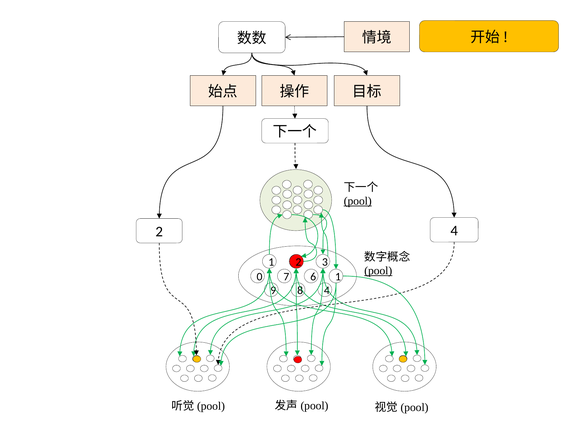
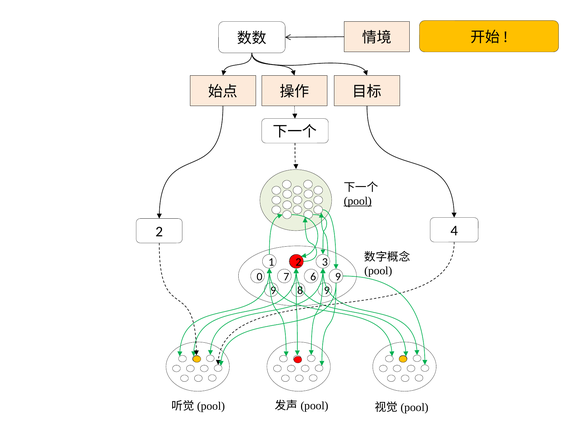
pool underline: present -> none (378, 271)
0 1: 1 -> 9 (338, 277)
9 4: 4 -> 9 (327, 290)
